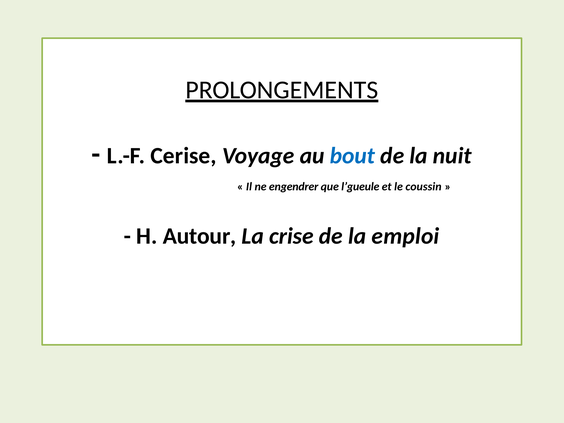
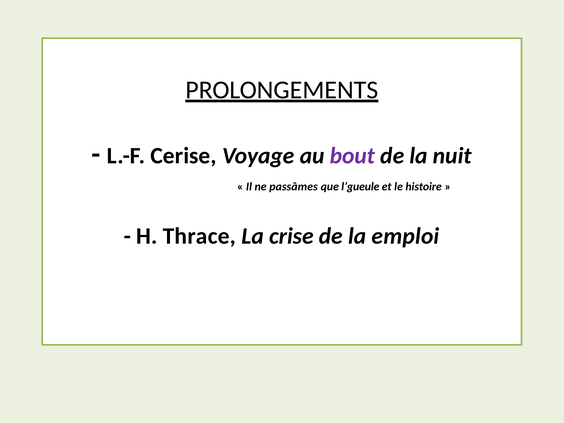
bout colour: blue -> purple (352, 156)
engendrer: engendrer -> passâmes (294, 187)
coussin: coussin -> histoire (424, 187)
Autour: Autour -> Thrace (199, 236)
